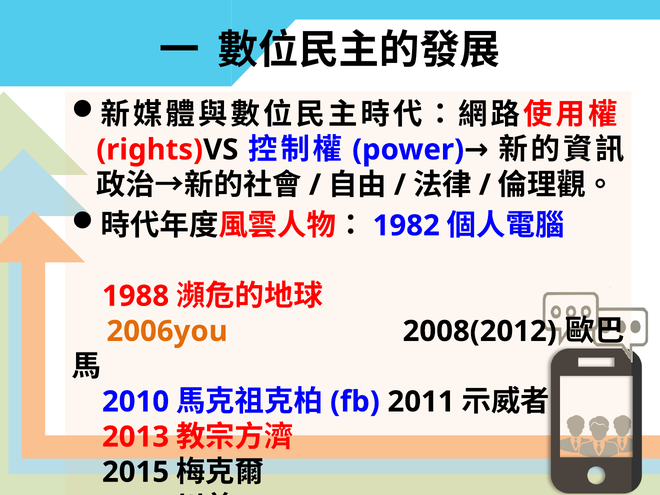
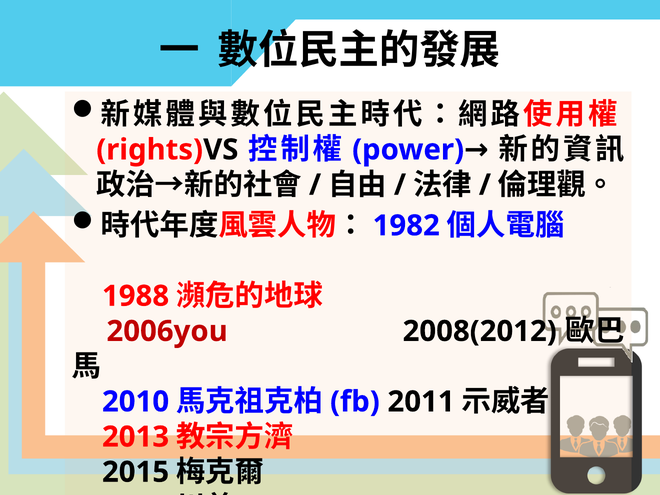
2006you colour: orange -> red (167, 331)
